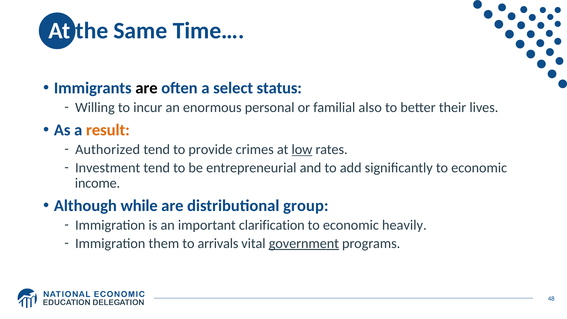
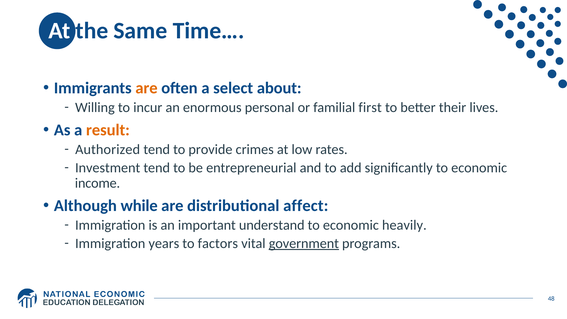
are colour: black -> orange (146, 88)
status: status -> about (279, 88)
also: also -> first (370, 107)
low underline: present -> none (302, 150)
group: group -> affect (306, 206)
clarification: clarification -> understand (272, 225)
them: them -> years (164, 243)
arrivals: arrivals -> factors (218, 243)
